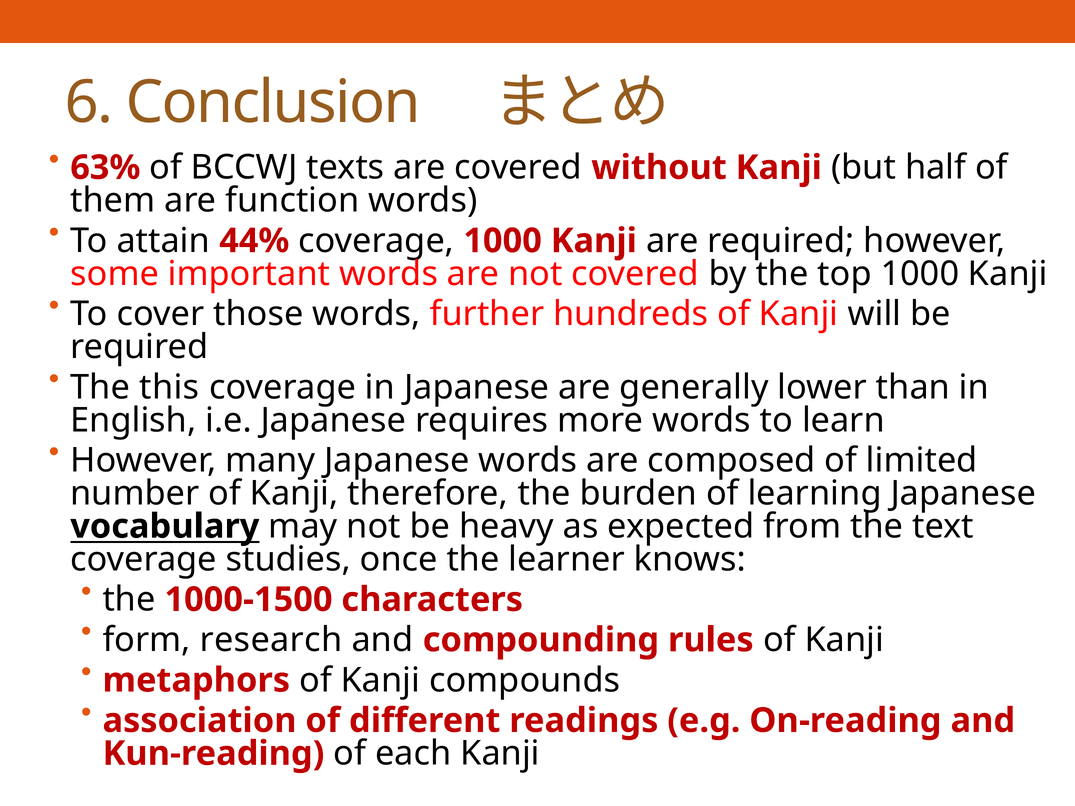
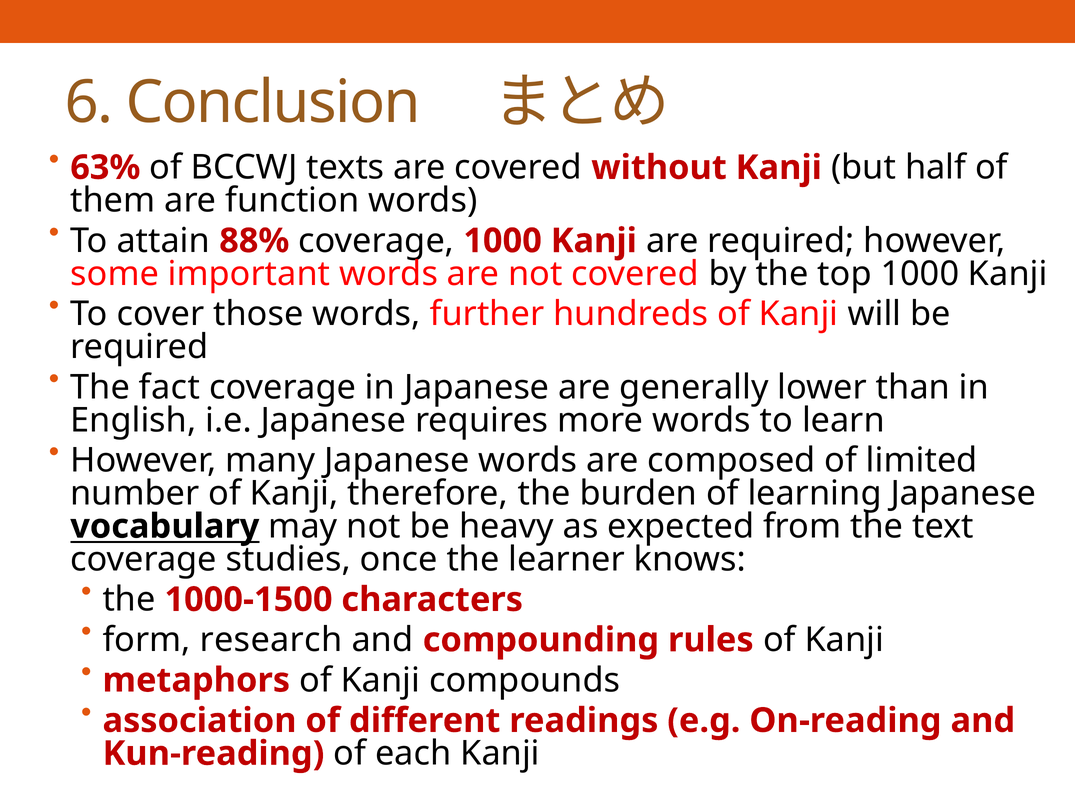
44%: 44% -> 88% (254, 241)
this: this -> fact (169, 387)
